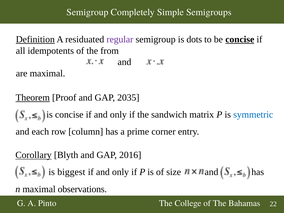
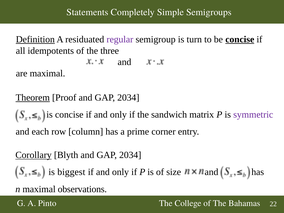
Semigroup: Semigroup -> Statements (87, 12)
dots: dots -> turn (194, 39)
from: from -> three (110, 51)
2035: 2035 -> 2034 (128, 98)
symmetric colour: blue -> purple (253, 115)
Blyth and GAP 2016: 2016 -> 2034 (130, 155)
